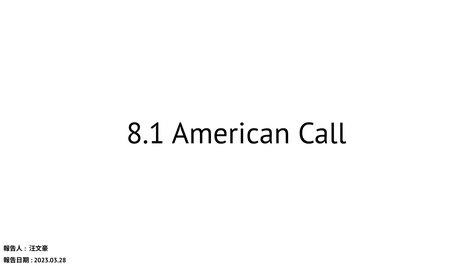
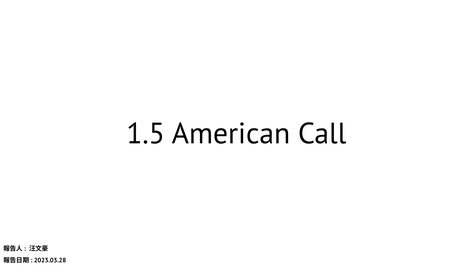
8.1: 8.1 -> 1.5 (146, 134)
